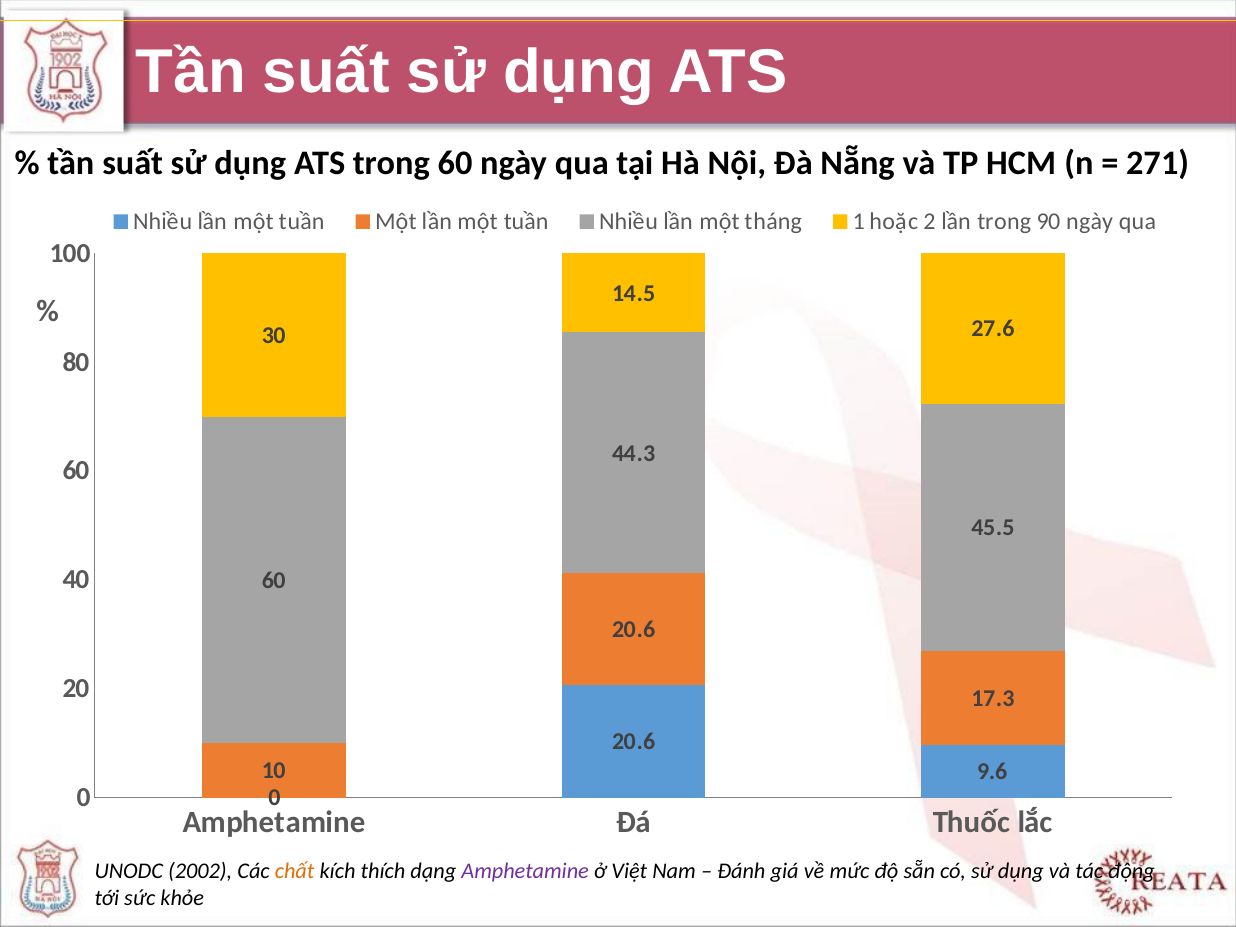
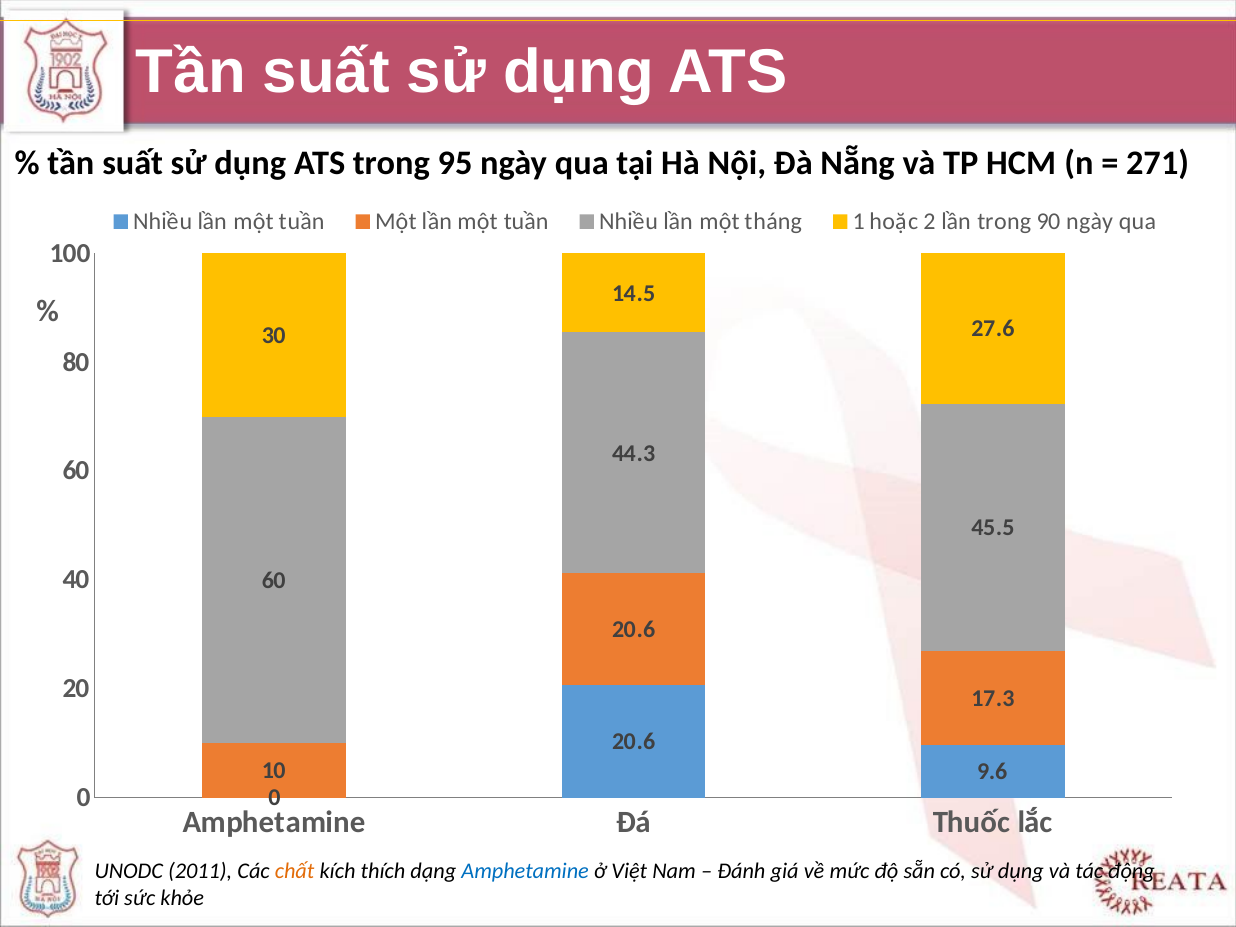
trong 60: 60 -> 95 (455, 163)
2002: 2002 -> 2011 (200, 871)
Amphetamine colour: purple -> blue (525, 871)
